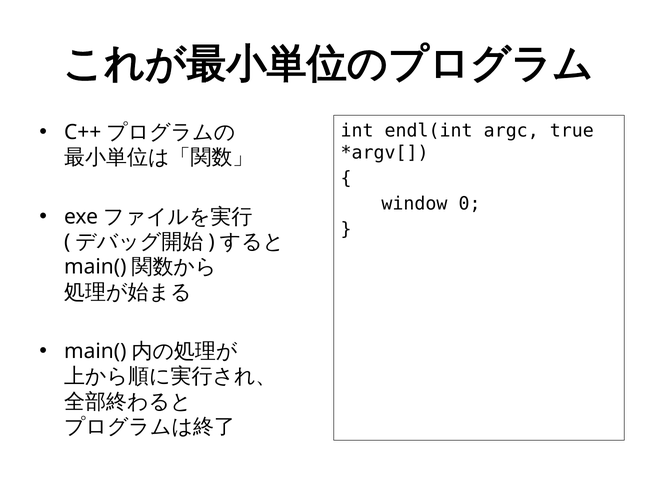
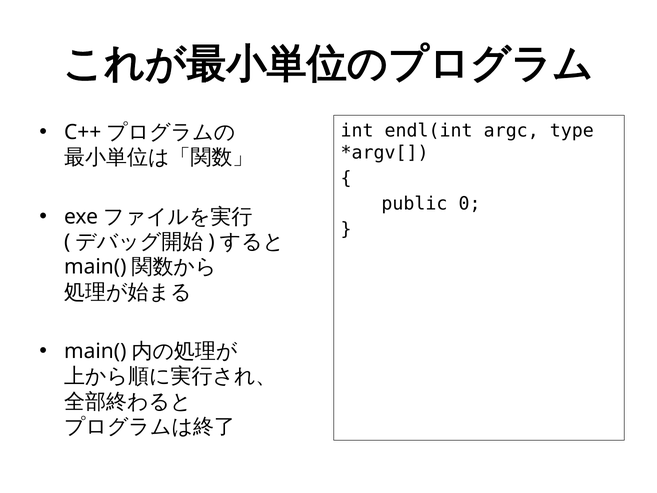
true: true -> type (572, 131)
window: window -> public (414, 204)
